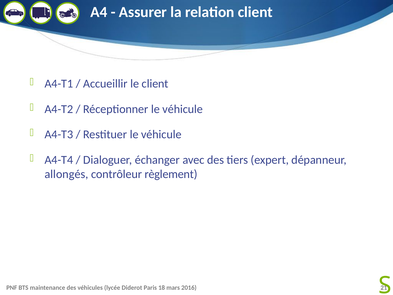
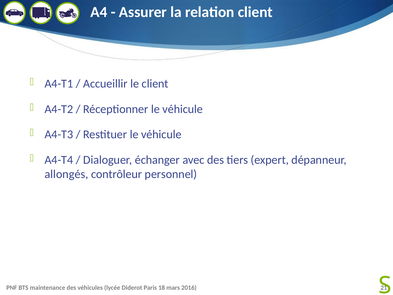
règlement: règlement -> personnel (171, 174)
